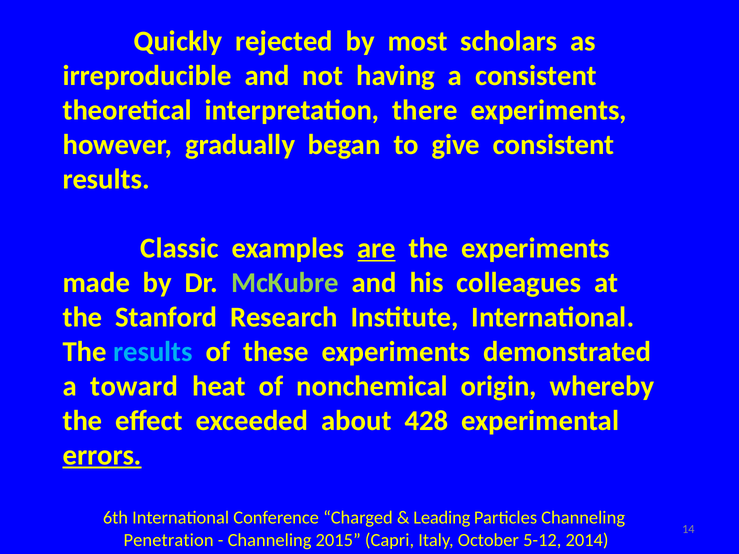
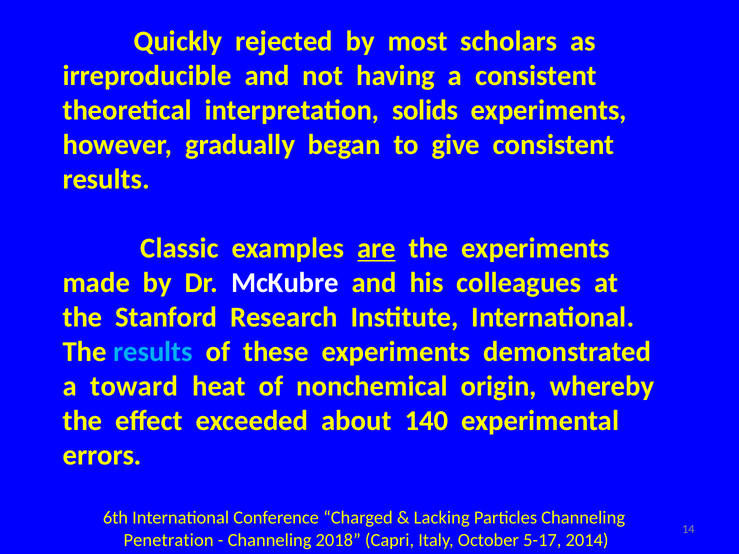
there: there -> solids (425, 110)
McKubre colour: light green -> white (285, 283)
428: 428 -> 140 (426, 421)
errors underline: present -> none (102, 455)
Leading: Leading -> Lacking (442, 518)
2015: 2015 -> 2018 (338, 540)
5-12: 5-12 -> 5-17 (542, 540)
